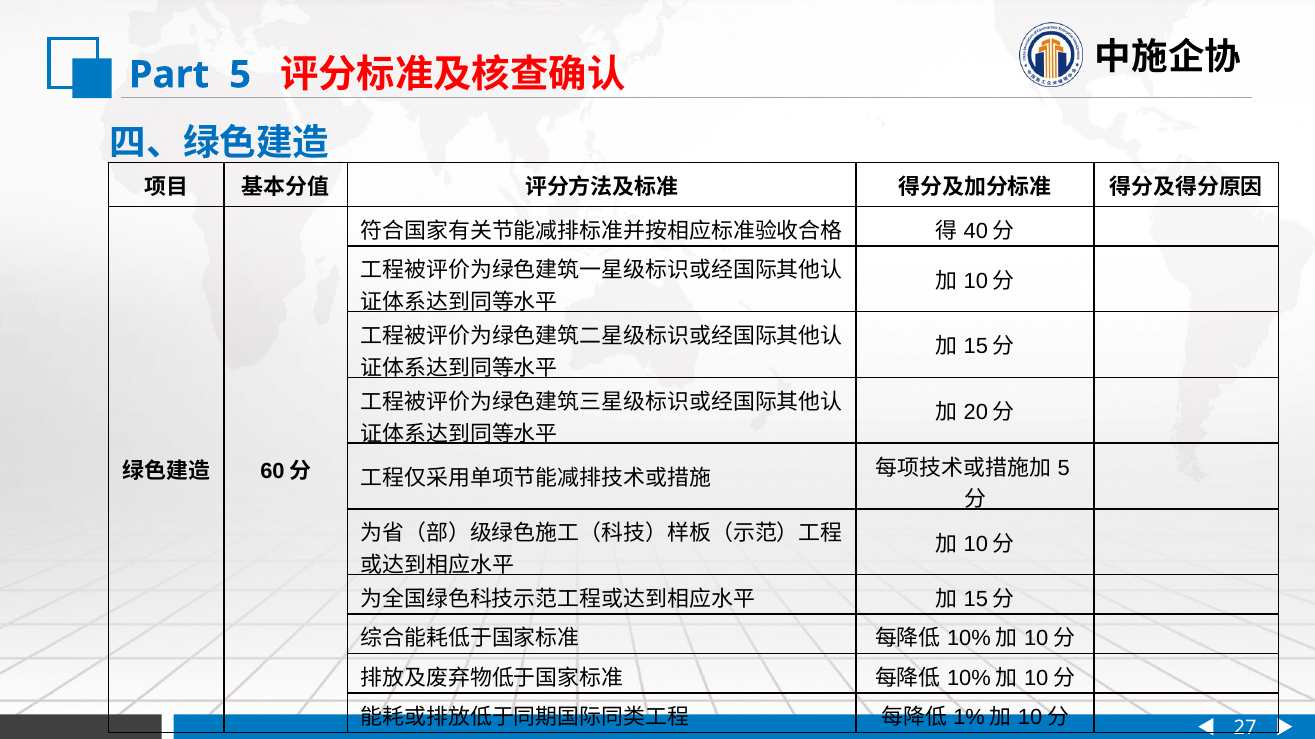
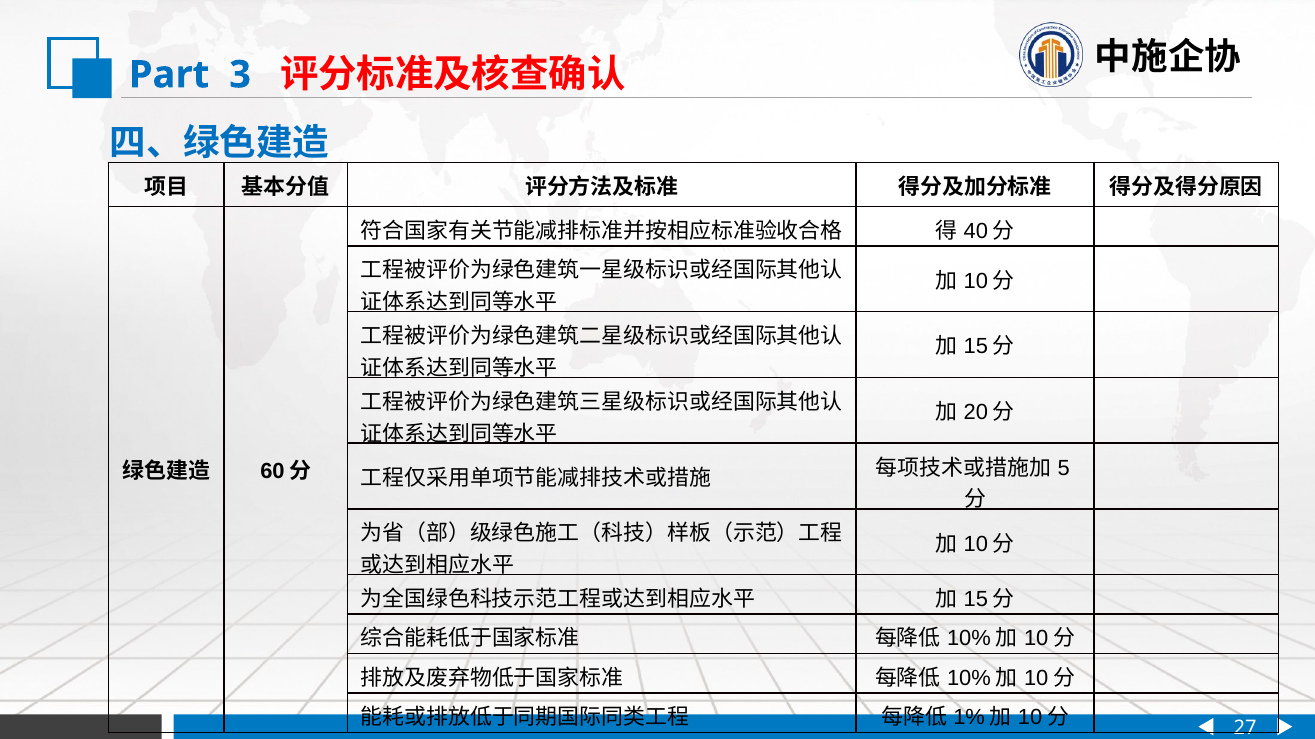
Part 5: 5 -> 3 (240, 75)
